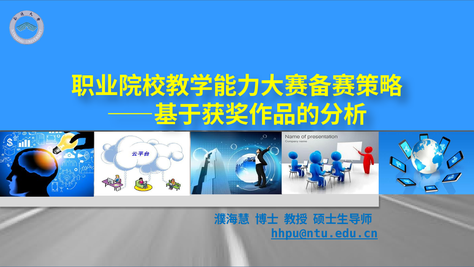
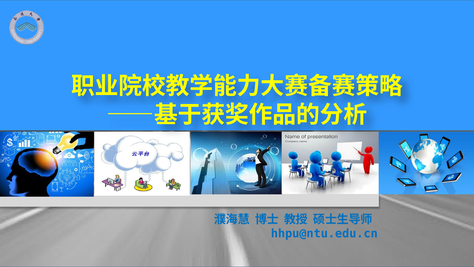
hhpu@ntu.edu.cn underline: present -> none (324, 233)
